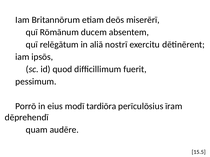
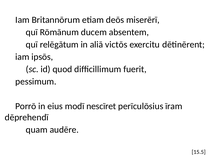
nostrī: nostrī -> victōs (116, 45)
tardiōra: tardiōra -> nescīret (101, 107)
